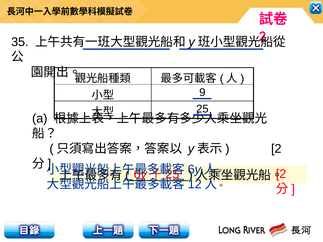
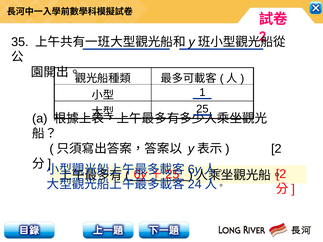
9: 9 -> 1 (202, 92)
12: 12 -> 24 (195, 185)
